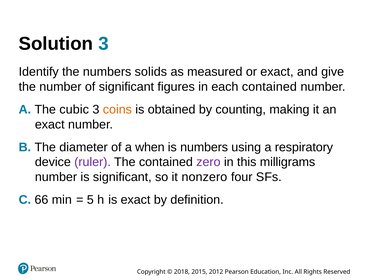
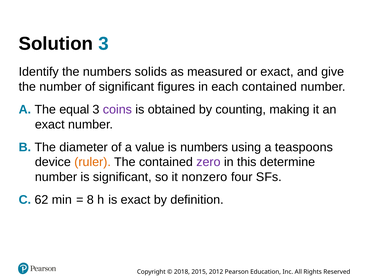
cubic: cubic -> equal (74, 109)
coins colour: orange -> purple (117, 109)
when: when -> value (150, 147)
respiratory: respiratory -> teaspoons (304, 147)
ruler colour: purple -> orange (93, 162)
milligrams: milligrams -> determine (287, 162)
66: 66 -> 62 (41, 200)
5: 5 -> 8 (90, 200)
